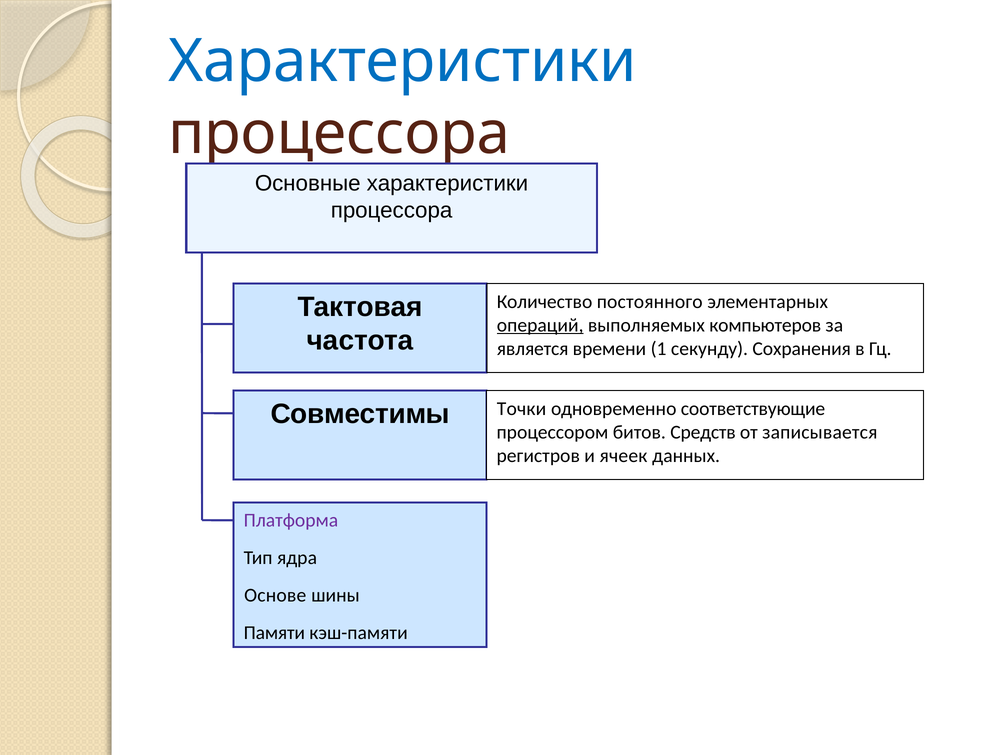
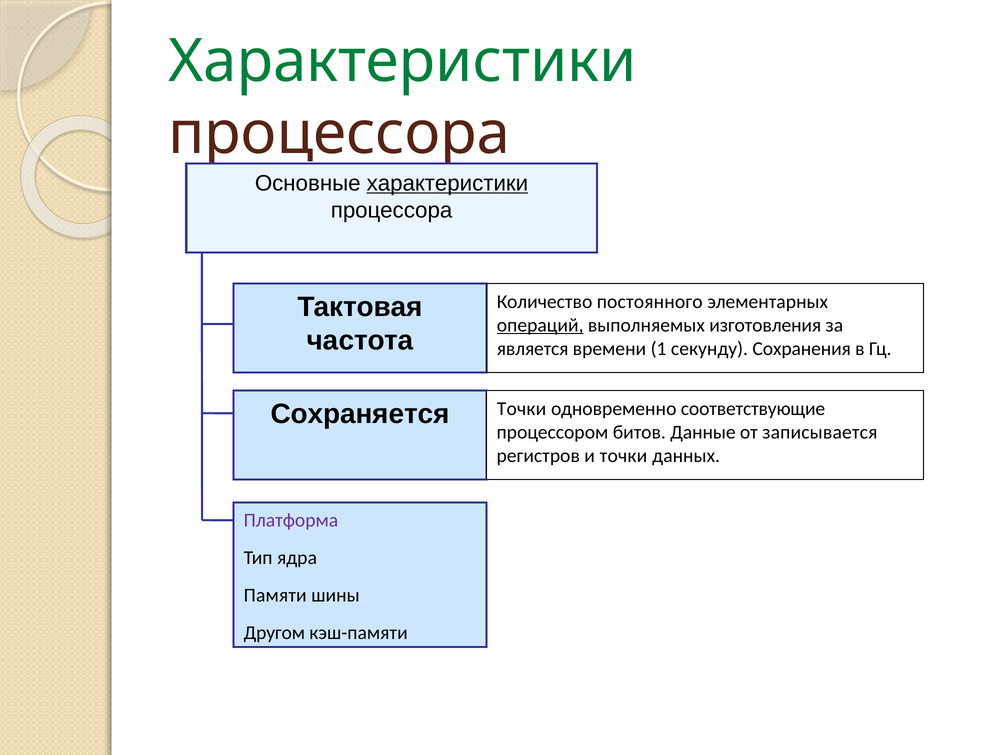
Характеристики colour: blue -> green (402, 61)
характеристики underline: none -> present (447, 183)
компьютеров: компьютеров -> изготовления (765, 325)
Совместимы: Совместимы -> Сохраняется (360, 414)
Средств: Средств -> Данные (703, 432)
и ячеек: ячеек -> точки (623, 456)
Основе: Основе -> Памяти (275, 596)
Памяти: Памяти -> Другом (274, 633)
